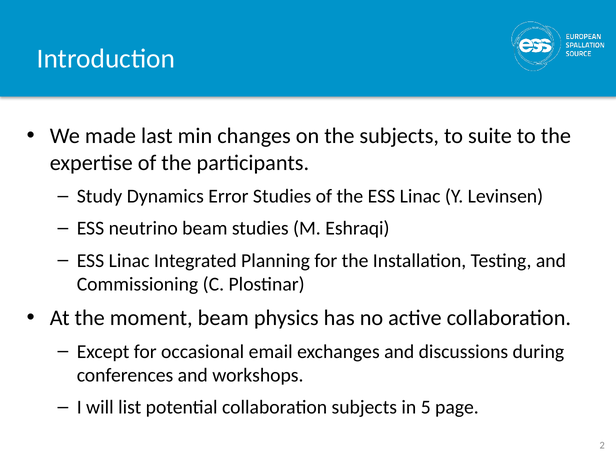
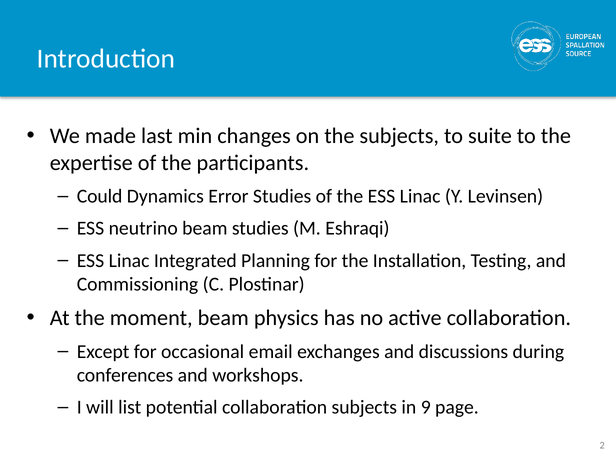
Study: Study -> Could (100, 196)
5: 5 -> 9 (426, 407)
